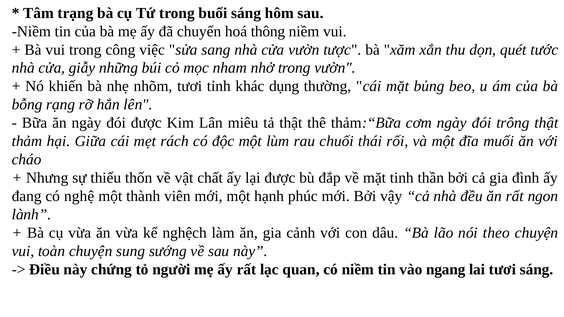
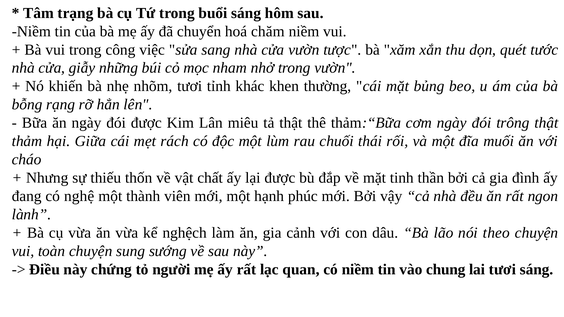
thông: thông -> chăm (268, 31)
dụng: dụng -> khen (284, 86)
ngang: ngang -> chung (446, 270)
